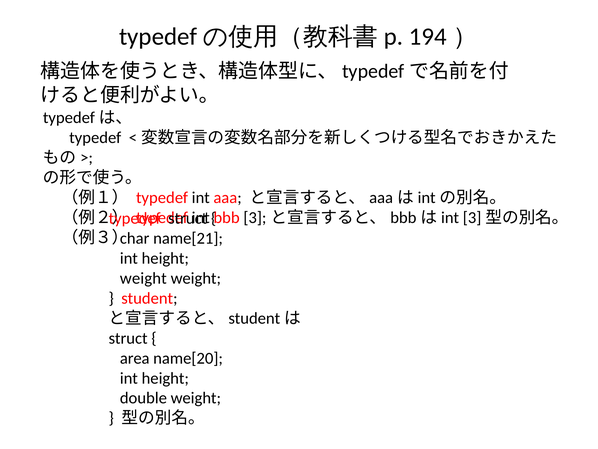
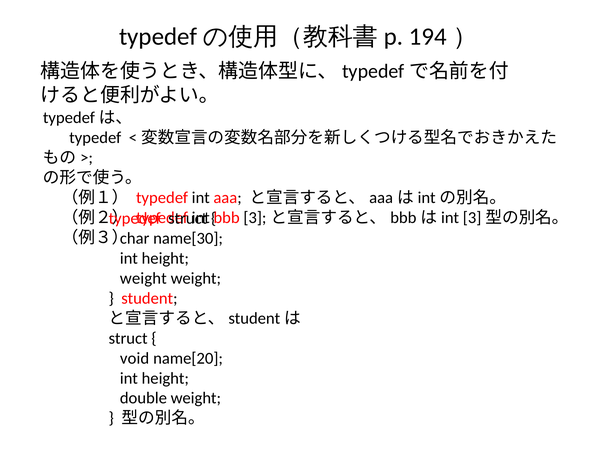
name[21: name[21 -> name[30 (188, 238)
area: area -> void (135, 358)
